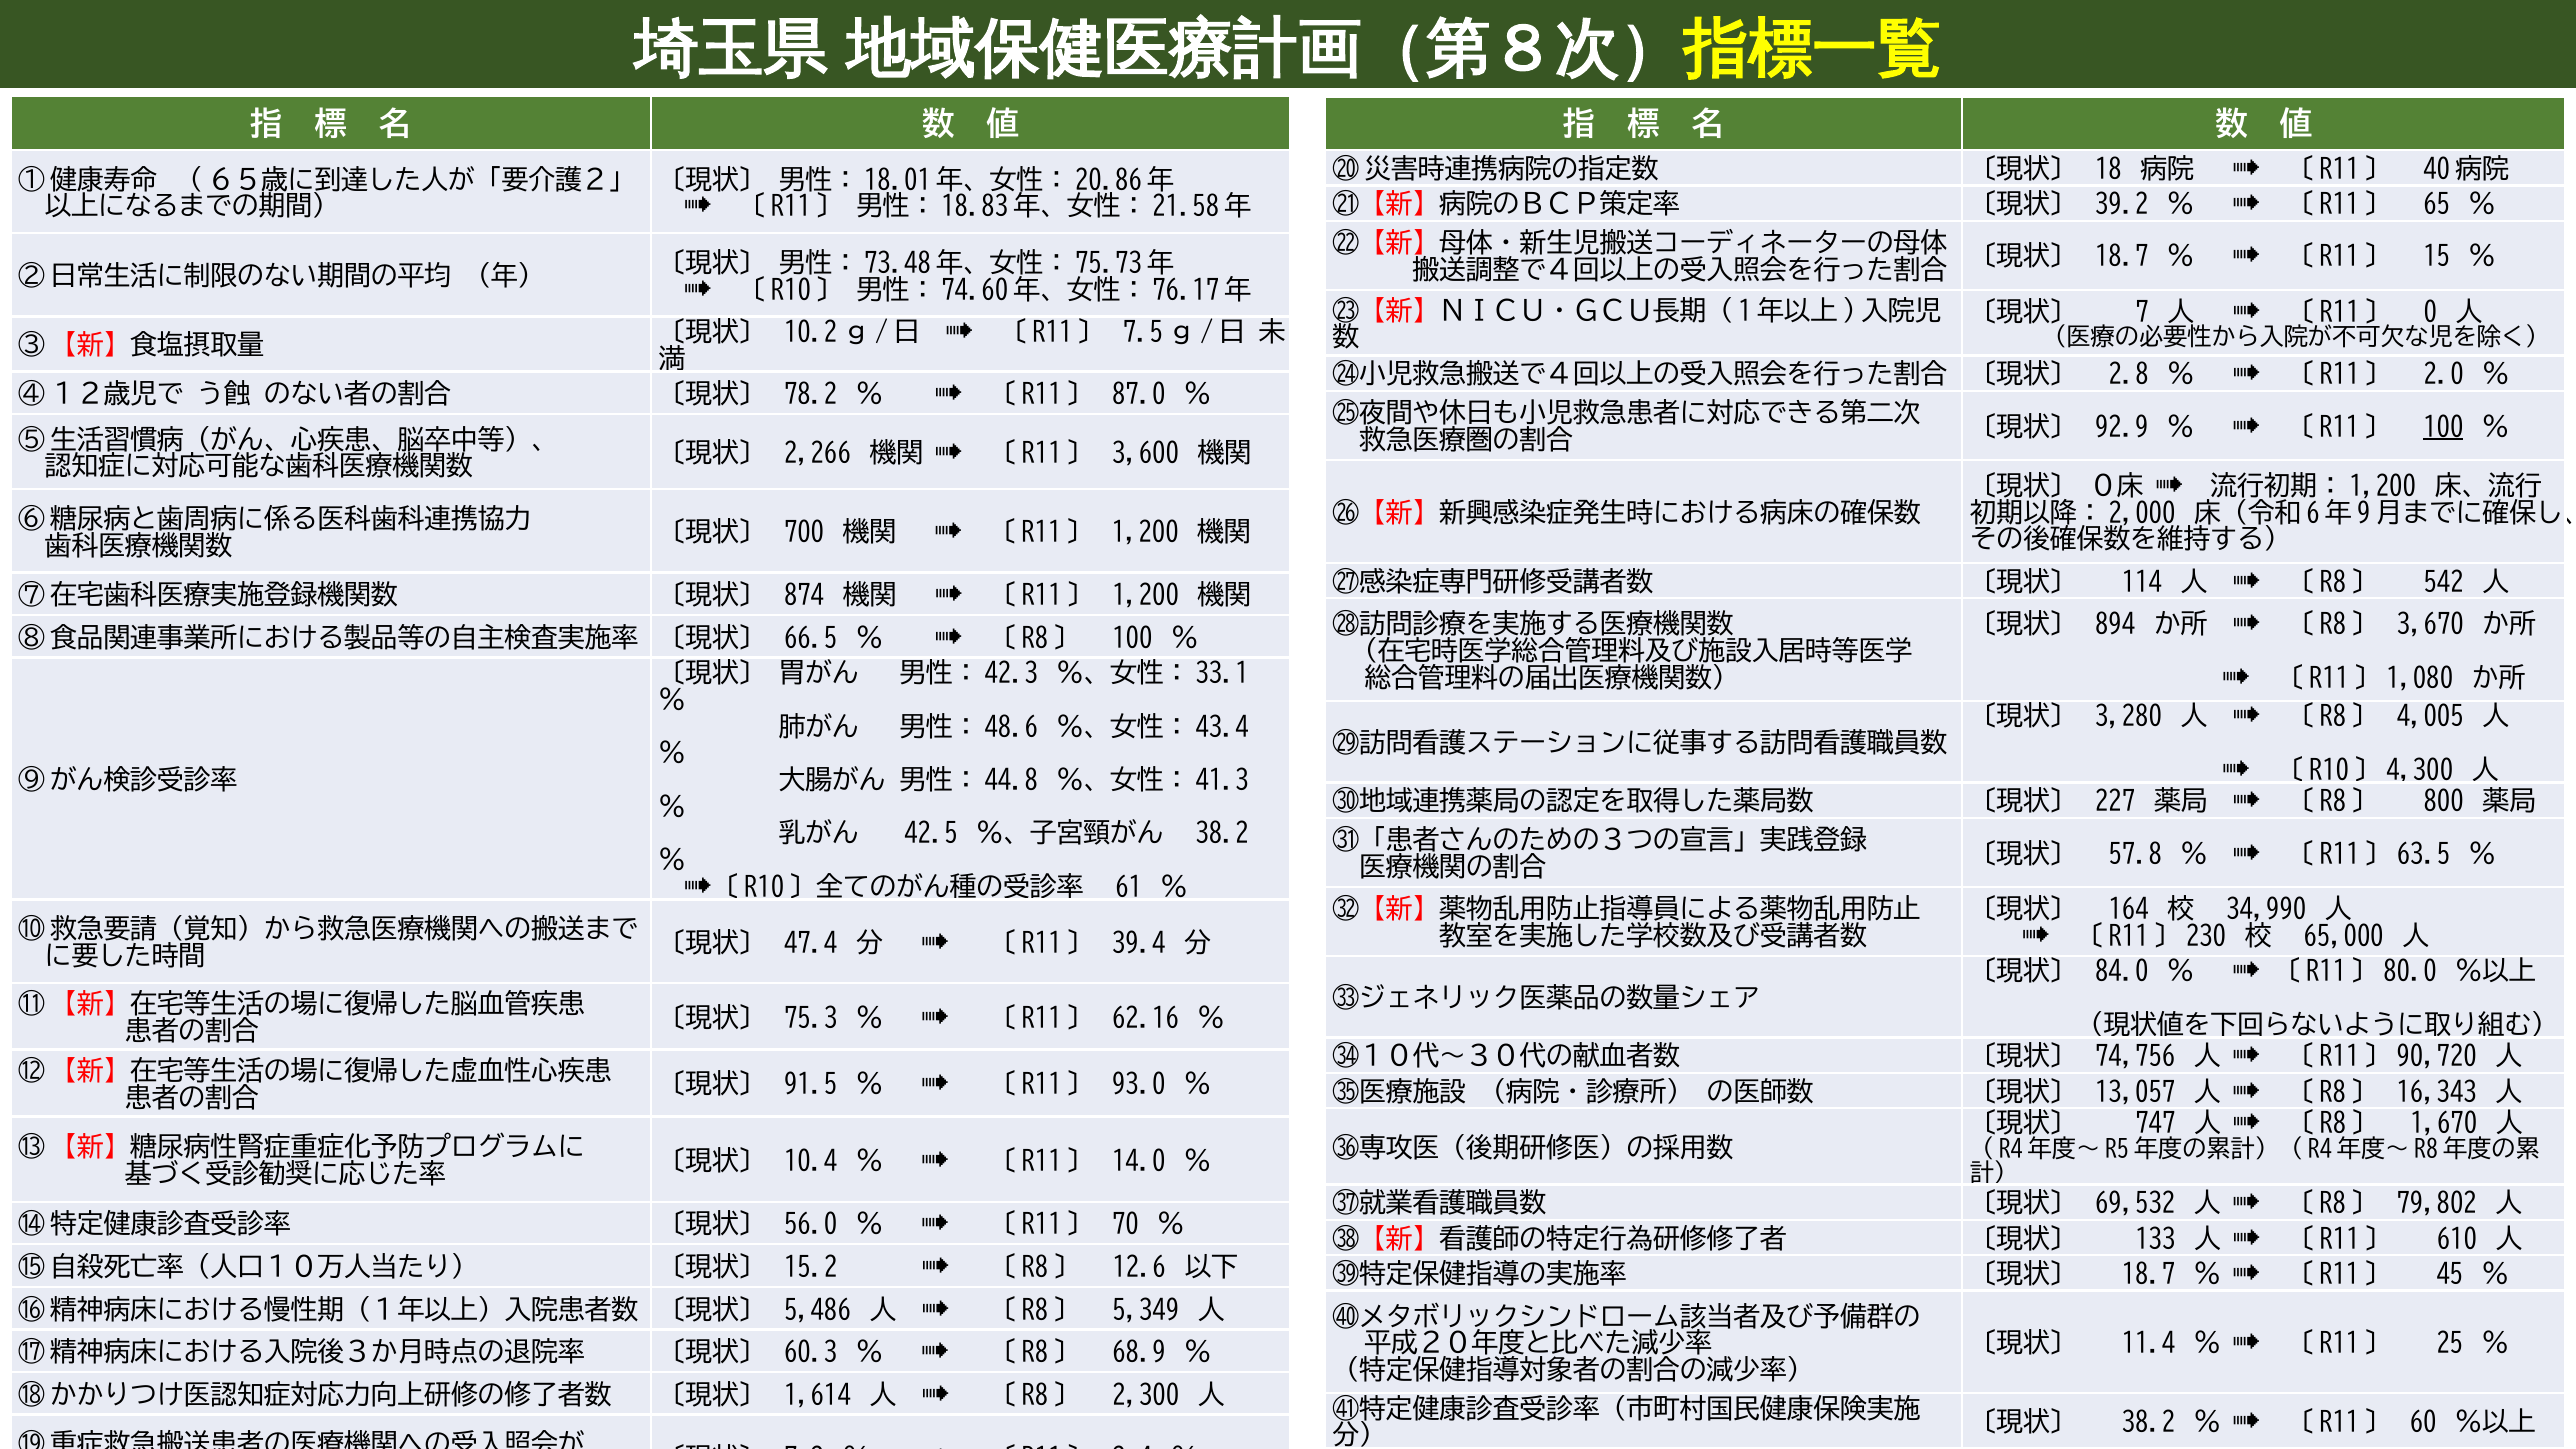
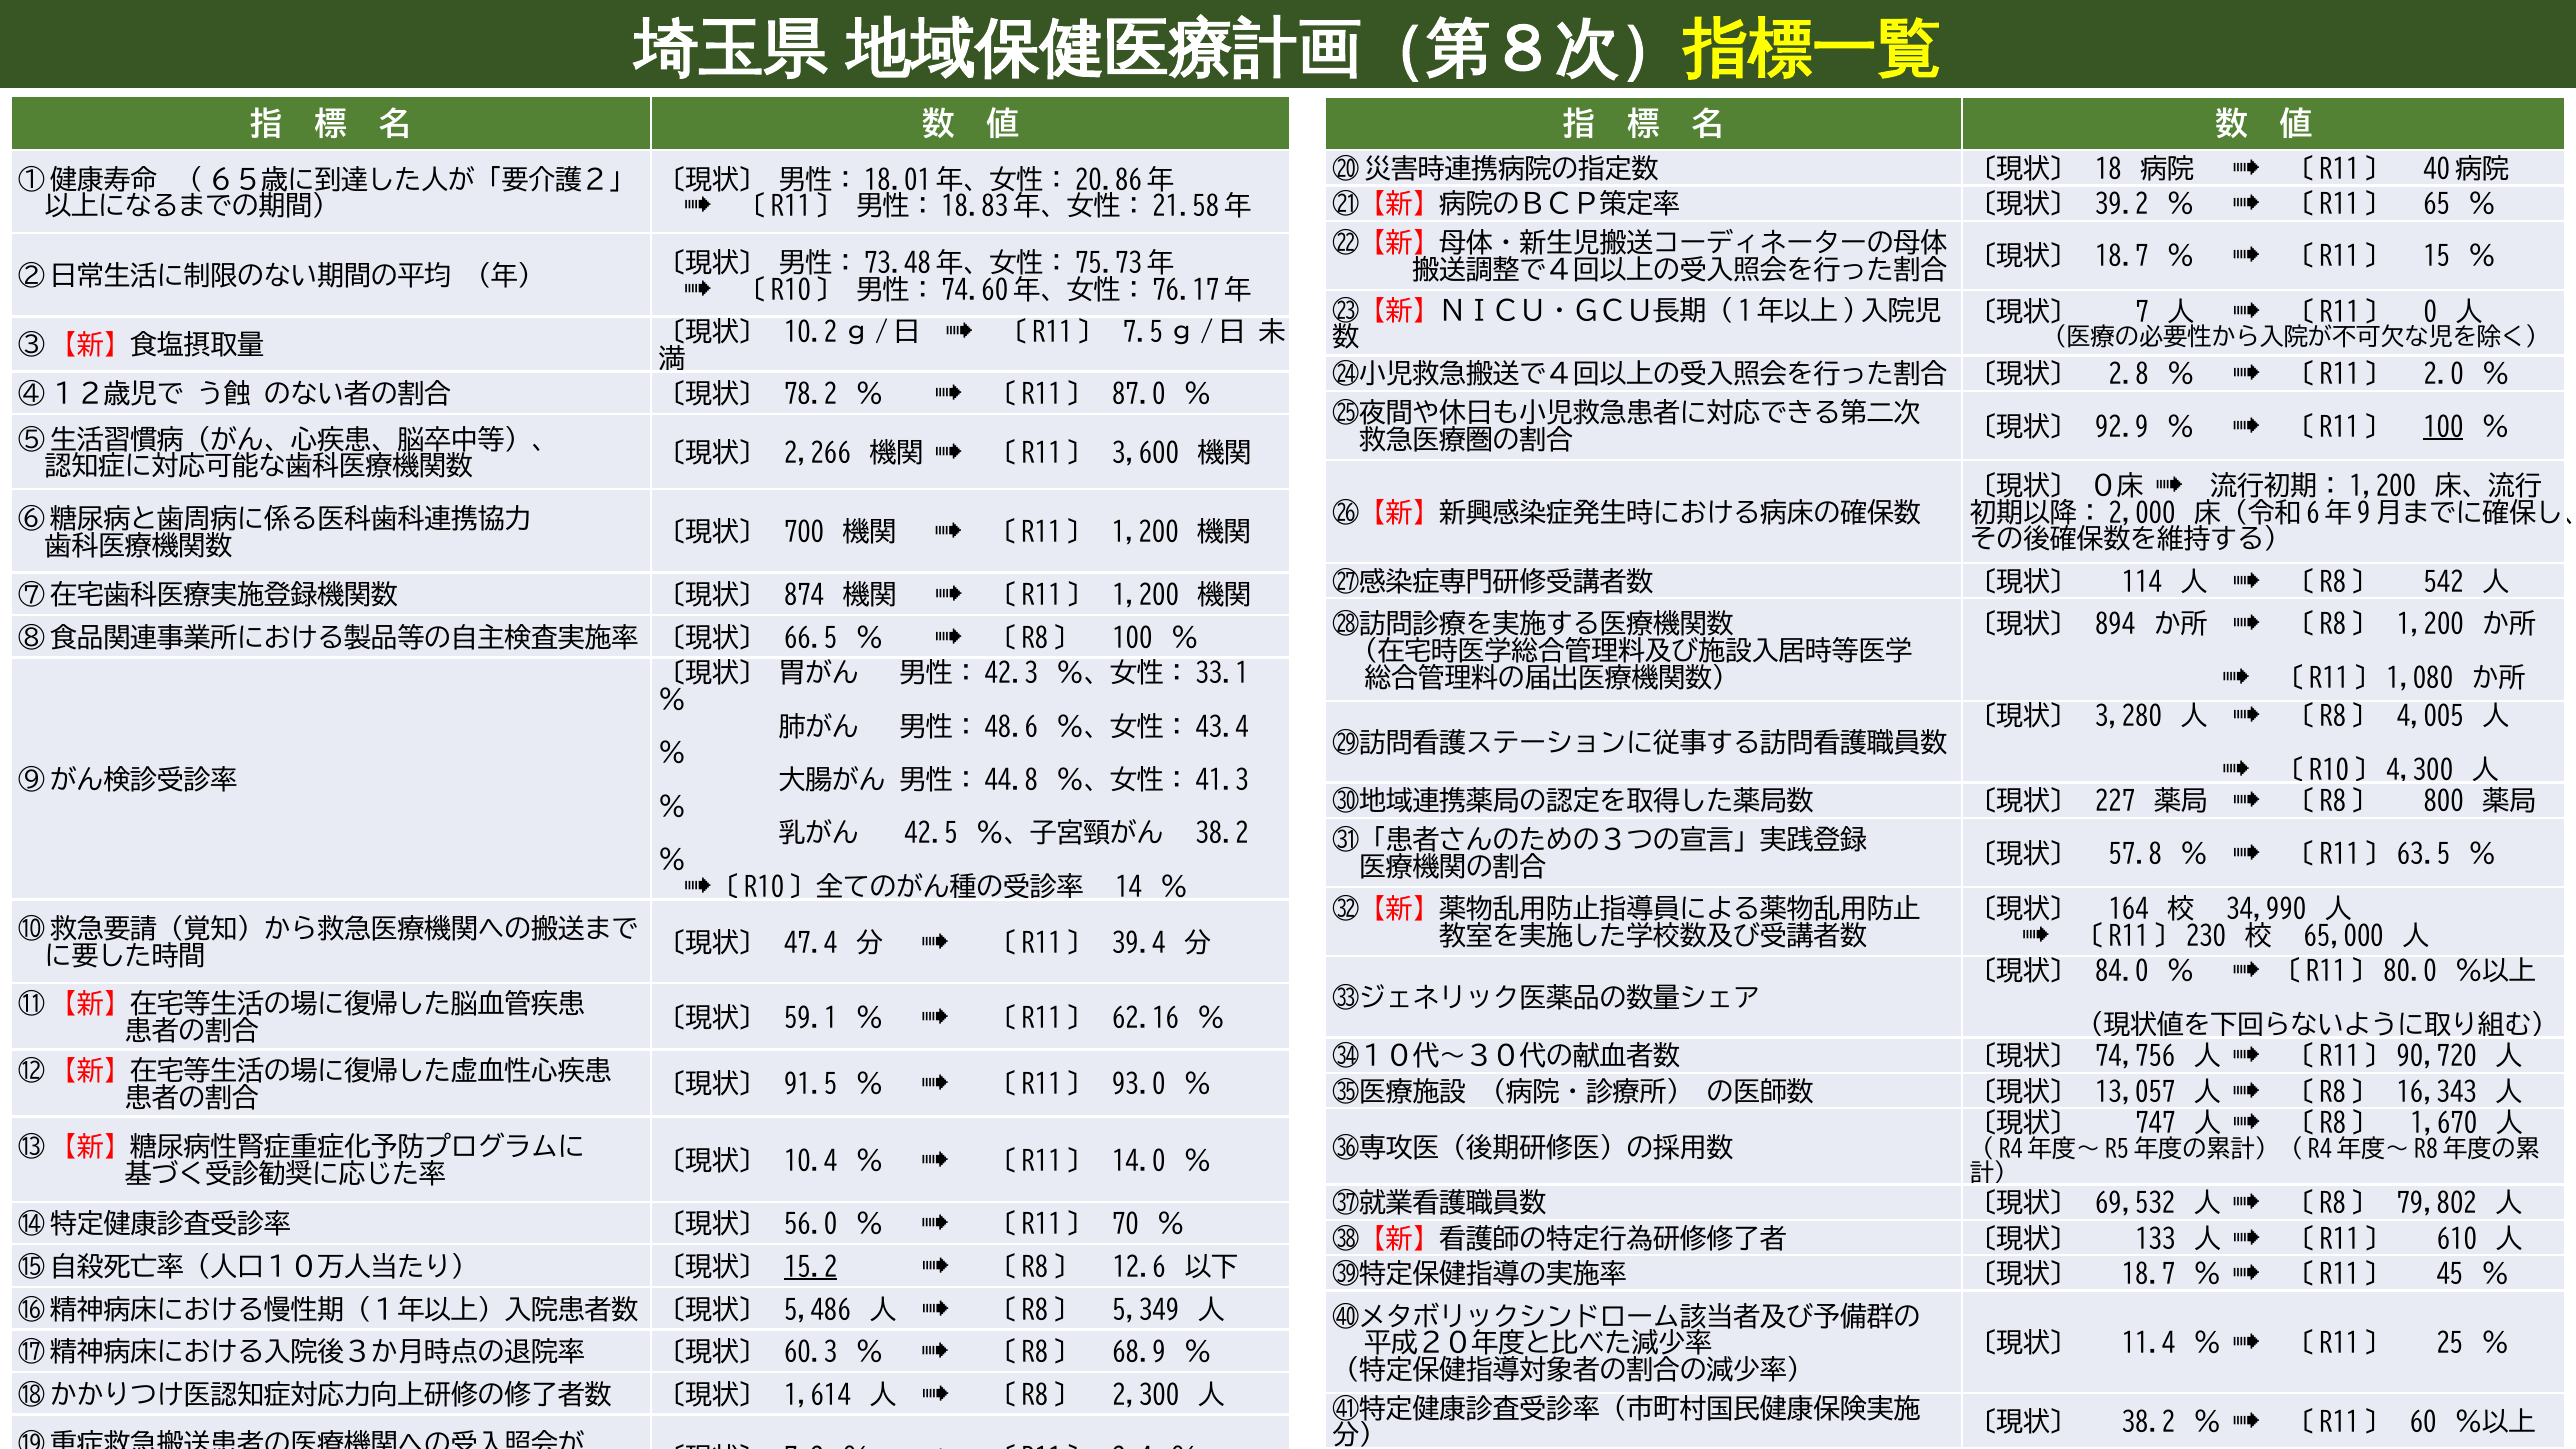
3,670: 3,670 -> 1,200 (2430, 625)
61: 61 -> 14 (1129, 887)
75.3: 75.3 -> 59.1 (811, 1018)
15.2 underline: none -> present (811, 1268)
